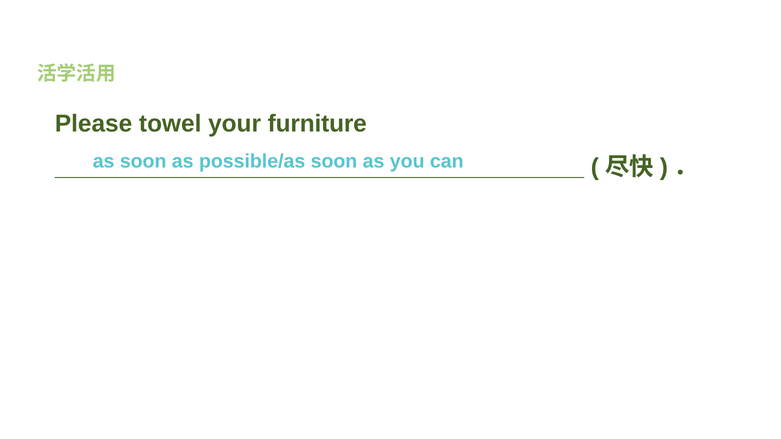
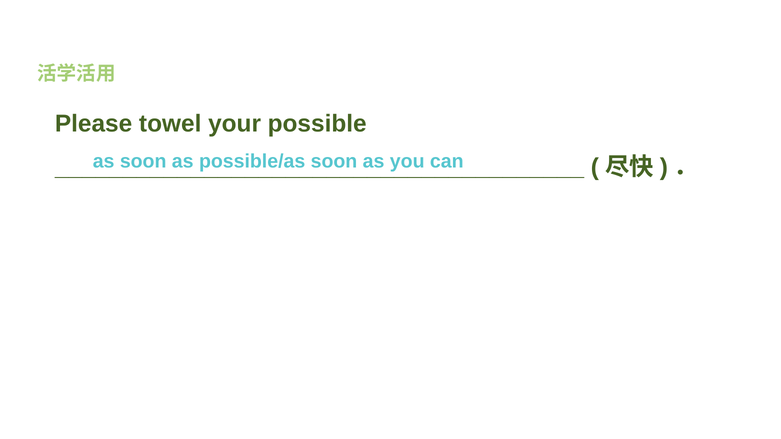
furniture: furniture -> possible (317, 124)
